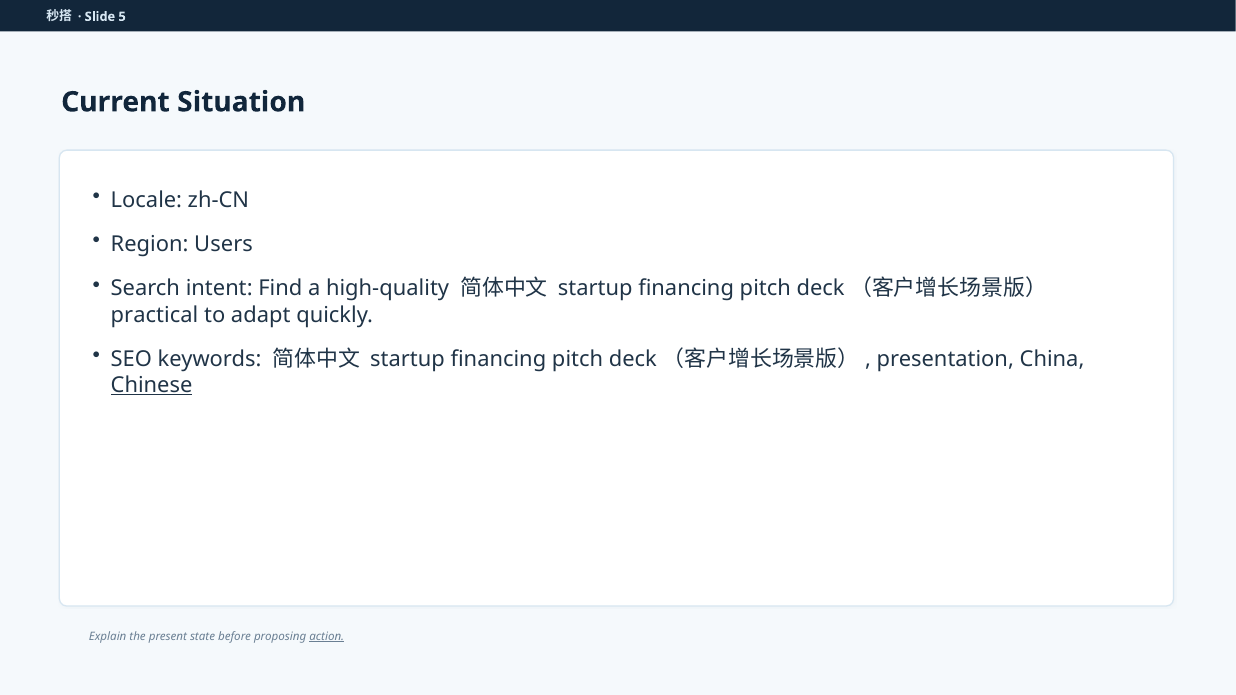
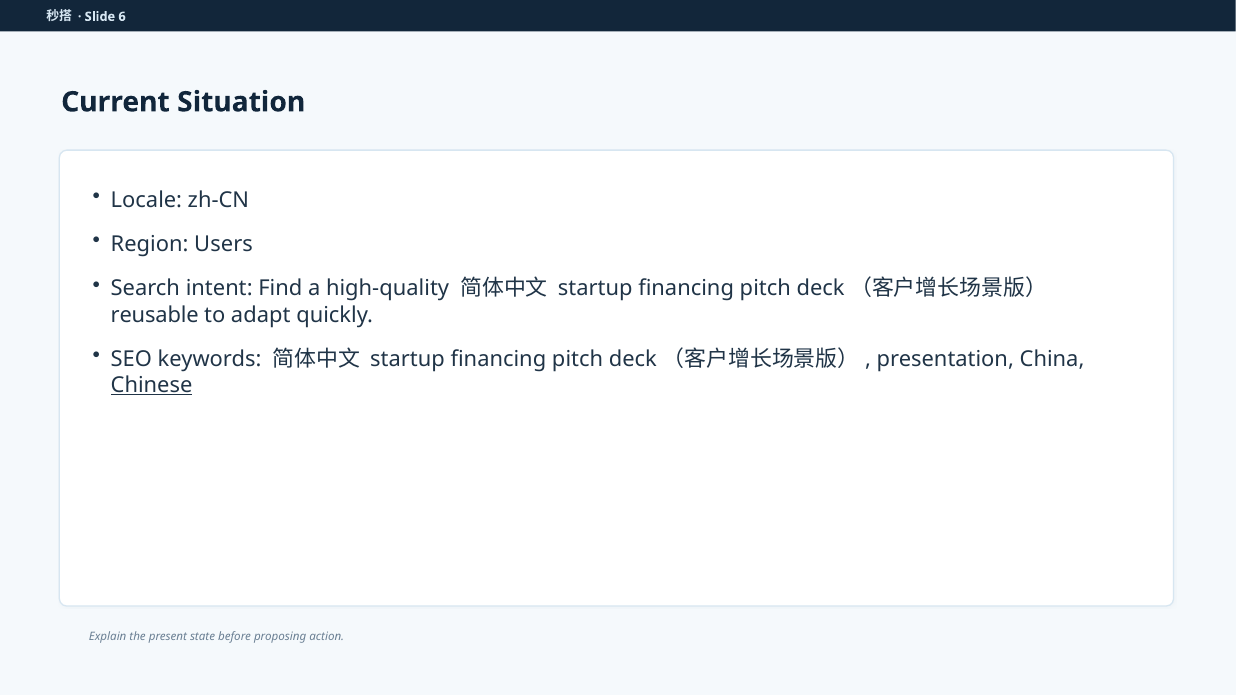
5: 5 -> 6 (122, 17)
practical: practical -> reusable (155, 315)
action underline: present -> none (327, 637)
